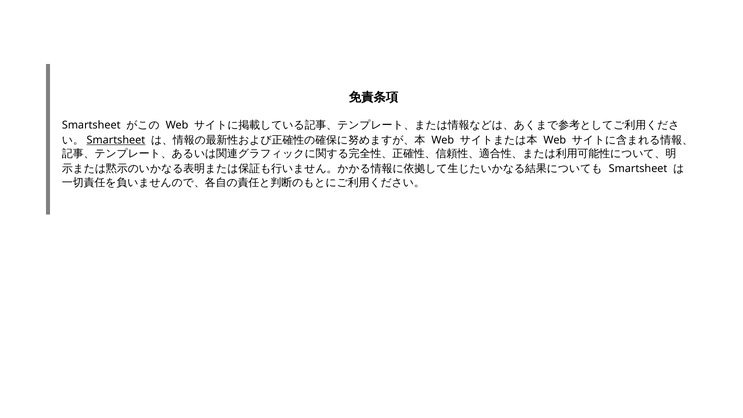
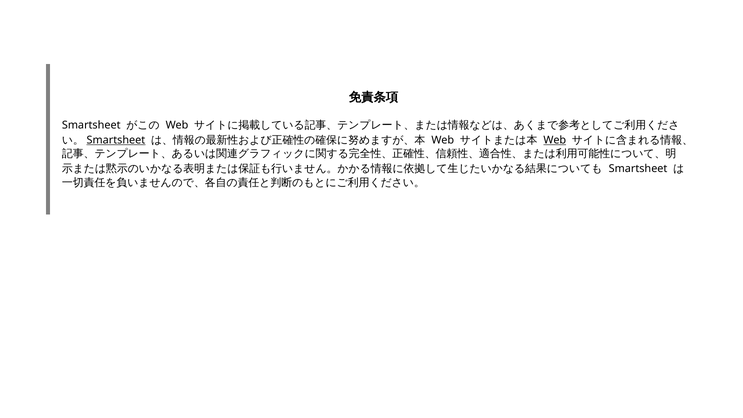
Web underline: none -> present (555, 140)
